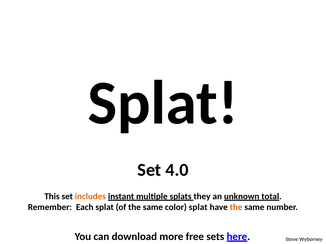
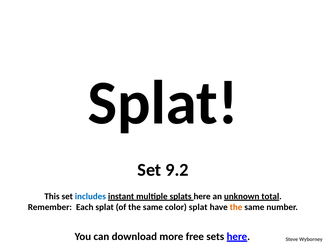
4.0: 4.0 -> 9.2 (177, 170)
includes colour: orange -> blue (90, 197)
splats they: they -> here (202, 197)
